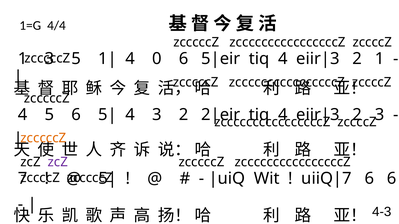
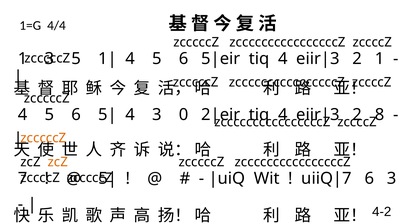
0: 0 -> 5 (157, 59)
3 2: 2 -> 0 (184, 115)
3: 3 -> 8 (380, 115)
zcZ colour: purple -> orange (58, 162)
6: 6 -> 3 (392, 179)
4-3: 4-3 -> 4-2 (382, 212)
